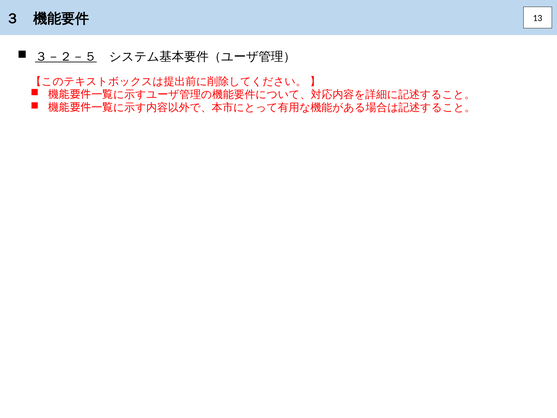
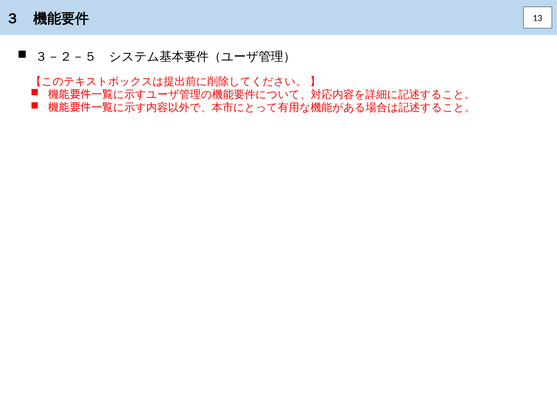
３－２－５ underline: present -> none (66, 57)
